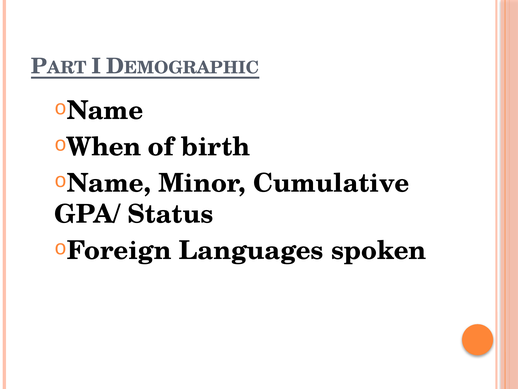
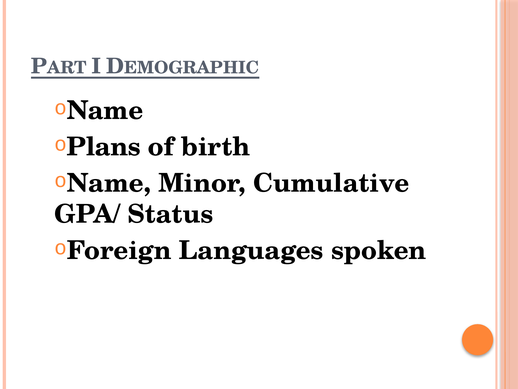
When: When -> Plans (104, 147)
